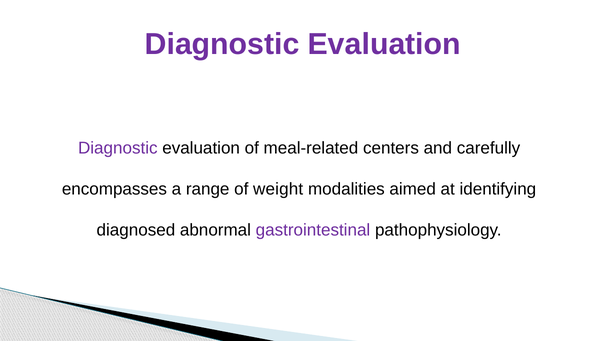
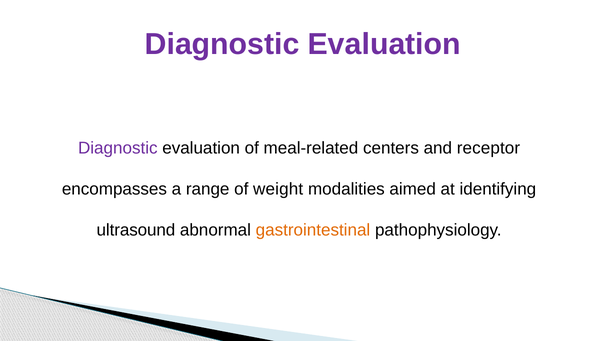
carefully: carefully -> receptor (488, 148)
diagnosed: diagnosed -> ultrasound (136, 230)
gastrointestinal colour: purple -> orange (313, 230)
